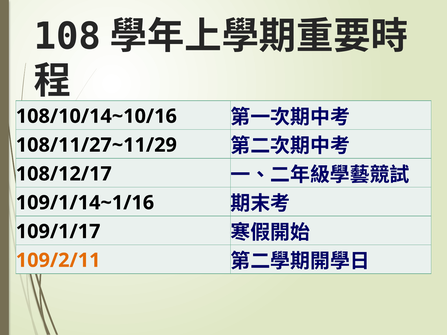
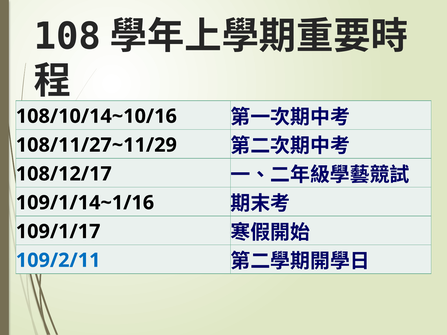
109/2/11 colour: orange -> blue (58, 261)
